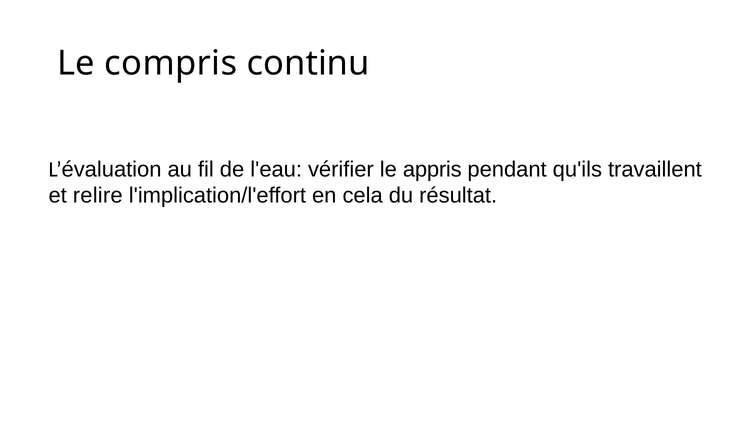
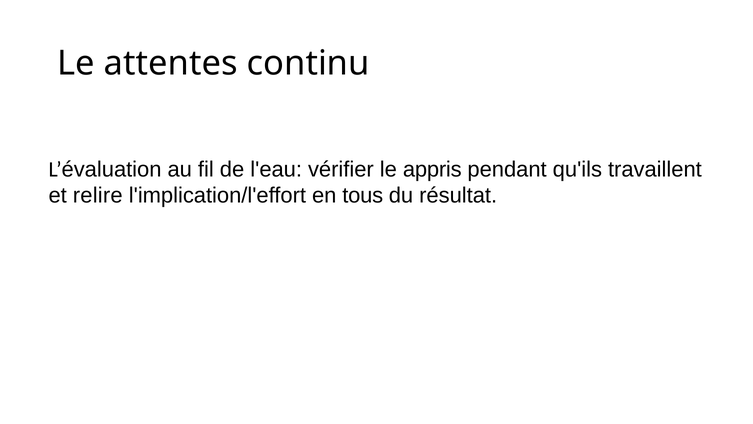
compris: compris -> attentes (171, 63)
cela: cela -> tous (363, 195)
